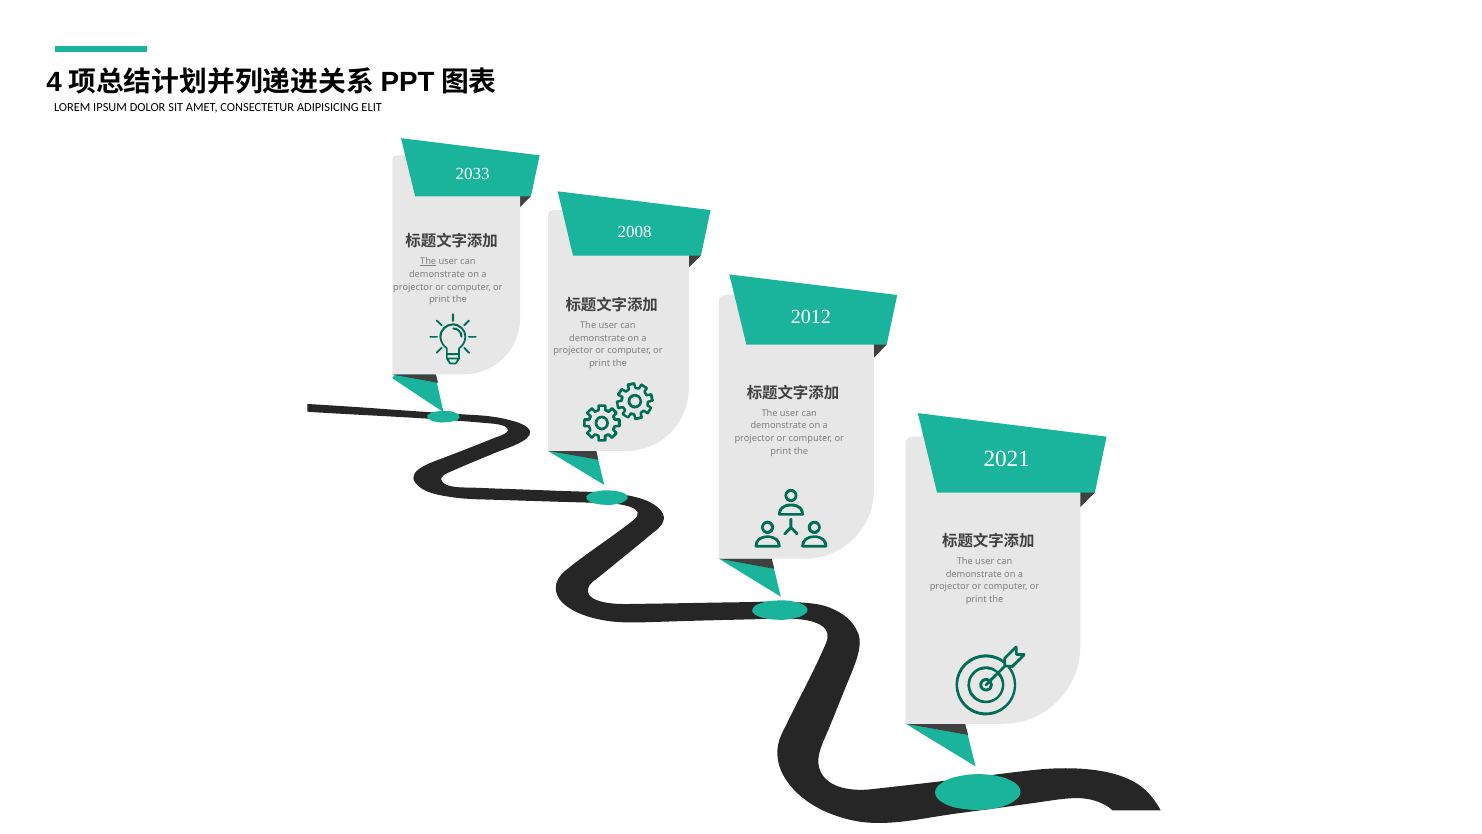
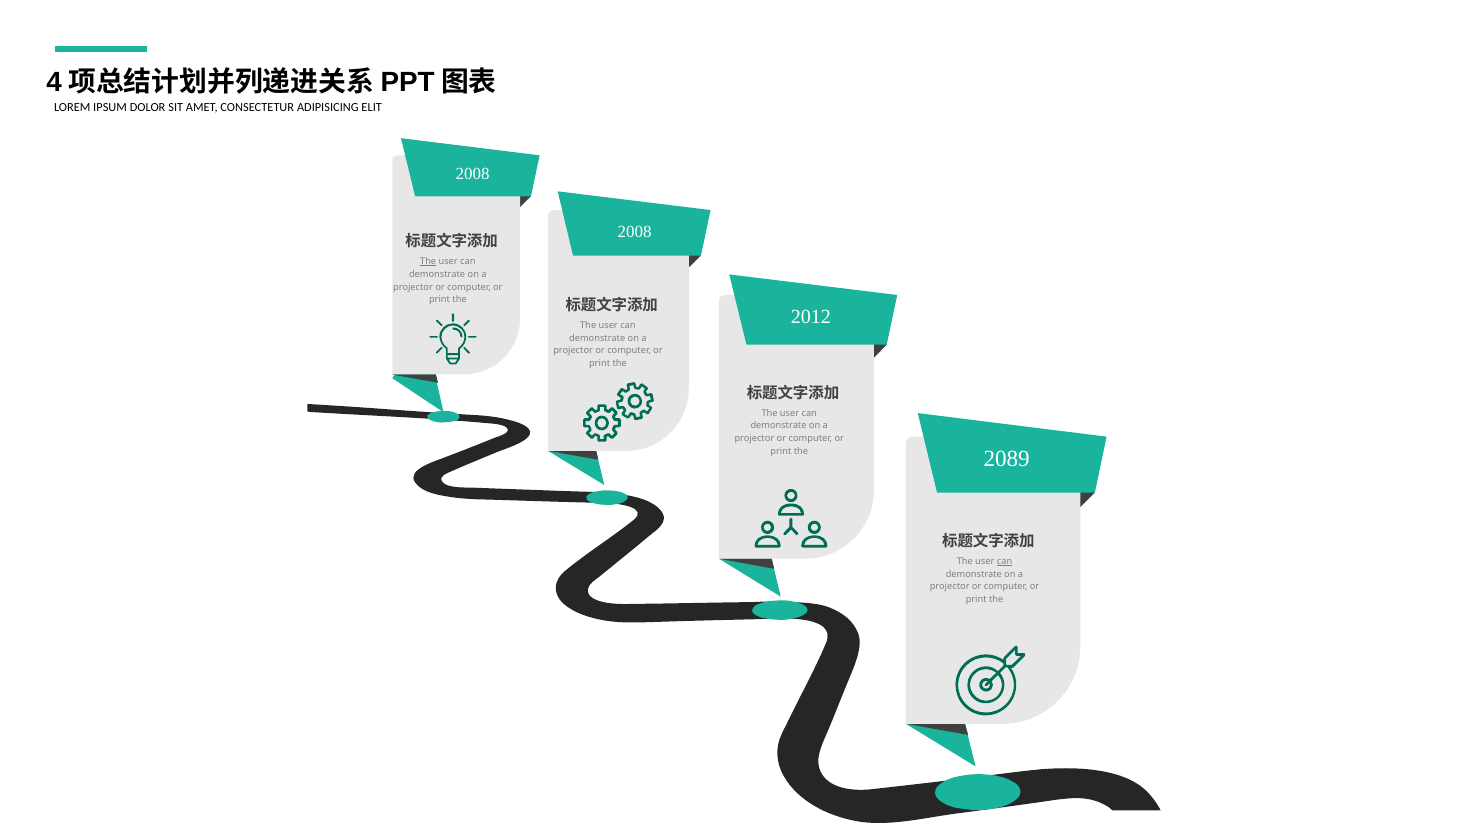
2033: 2033 -> 2008 (473, 174)
2021: 2021 -> 2089 (1007, 459)
can underline: none -> present (1005, 561)
